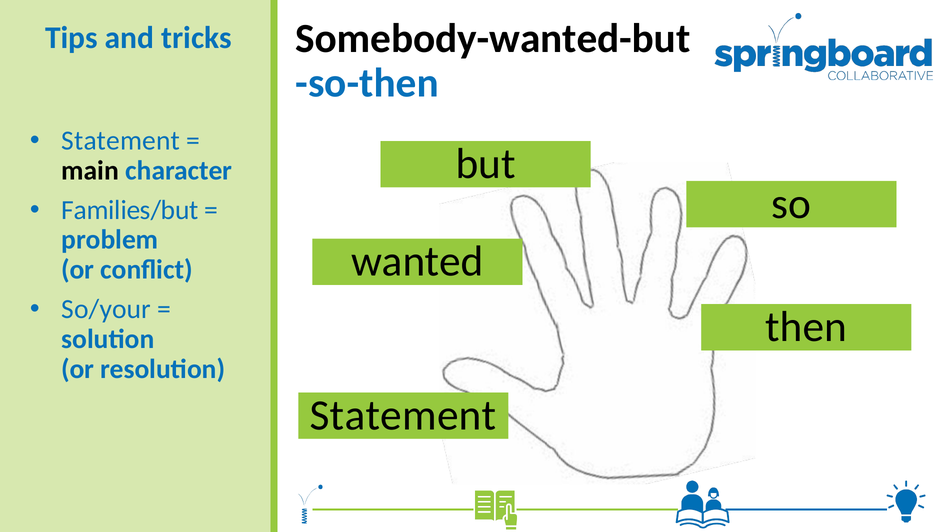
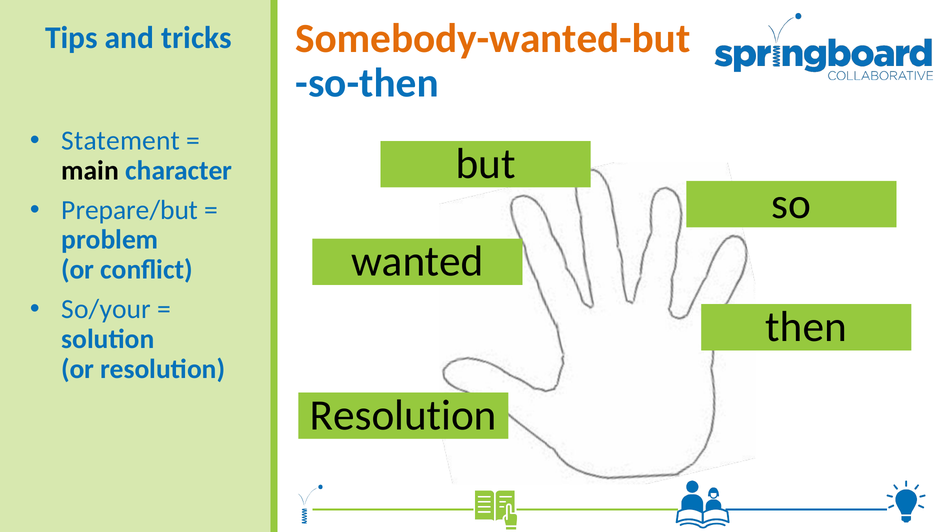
Somebody-wanted-but colour: black -> orange (493, 39)
Families/but: Families/but -> Prepare/but (130, 210)
Statement: Statement -> Resolution (403, 415)
